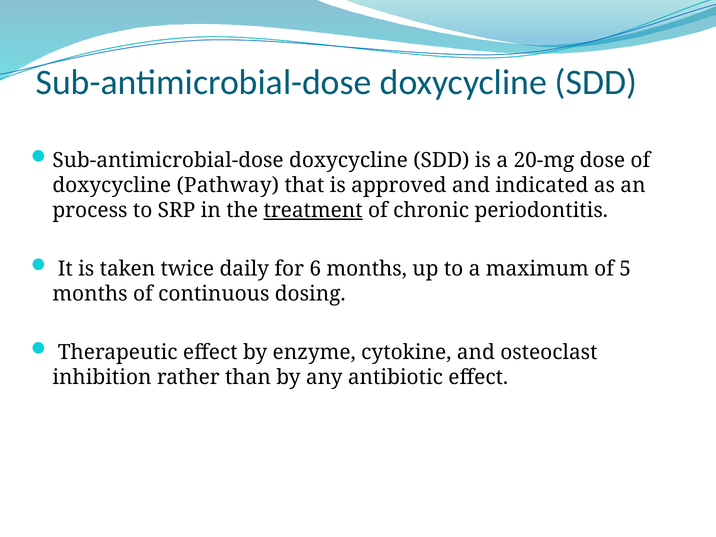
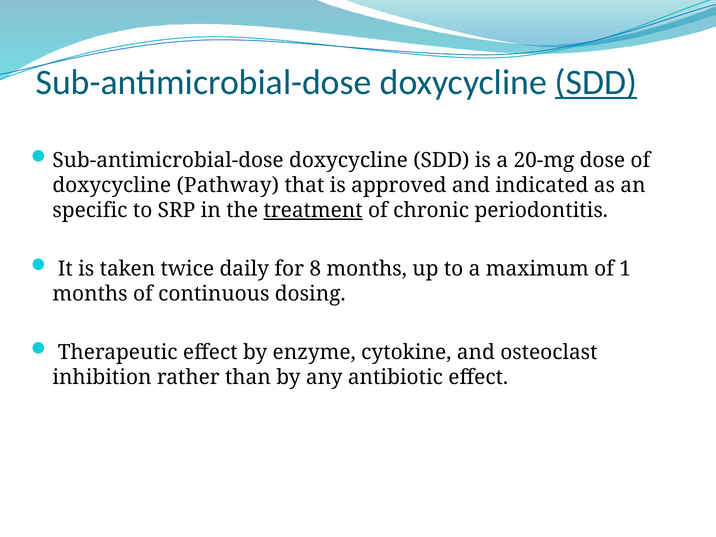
SDD underline: none -> present (596, 83)
process: process -> specific (90, 210)
6: 6 -> 8 (315, 269)
5: 5 -> 1 (625, 269)
